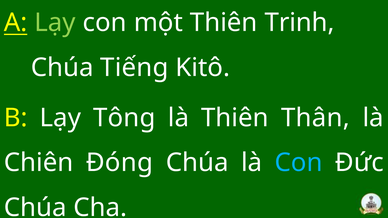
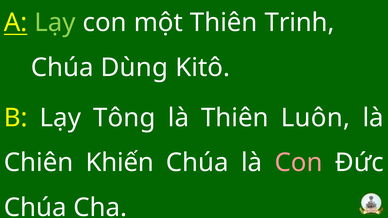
Tiếng: Tiếng -> Dùng (134, 68)
Thân: Thân -> Luôn (315, 118)
Đóng: Đóng -> Khiến (120, 163)
Con colour: light blue -> pink (299, 163)
